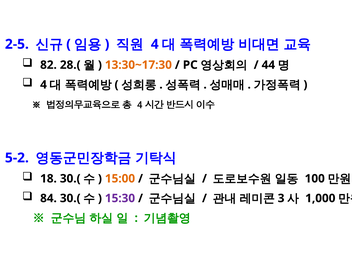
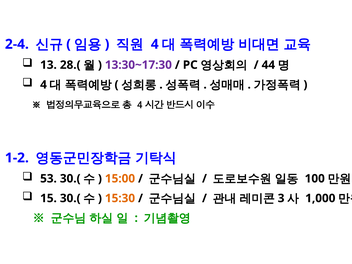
2-5: 2-5 -> 2-4 (17, 44)
82: 82 -> 13 (48, 65)
13:30~17:30 colour: orange -> purple (138, 65)
5-2: 5-2 -> 1-2 (17, 158)
18: 18 -> 53 (48, 179)
84: 84 -> 15 (48, 198)
15:30 colour: purple -> orange (120, 198)
